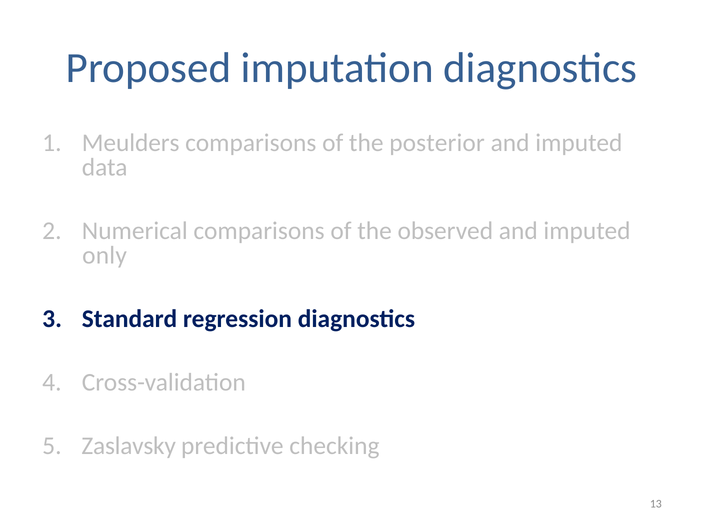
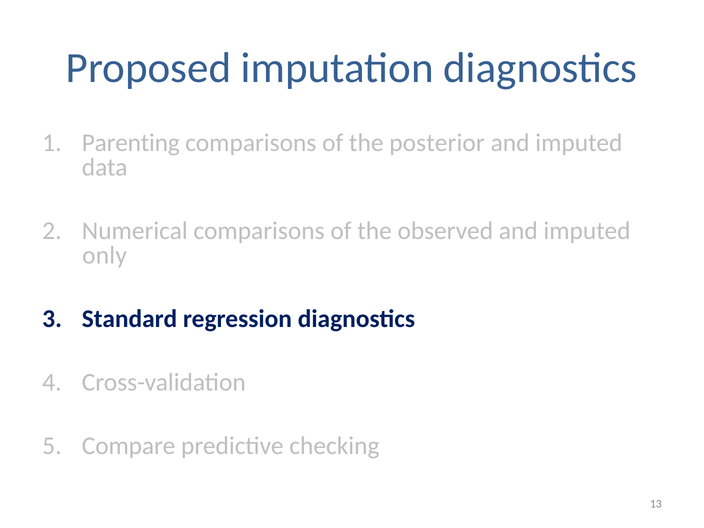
Meulders: Meulders -> Parenting (131, 143)
Zaslavsky: Zaslavsky -> Compare (129, 446)
